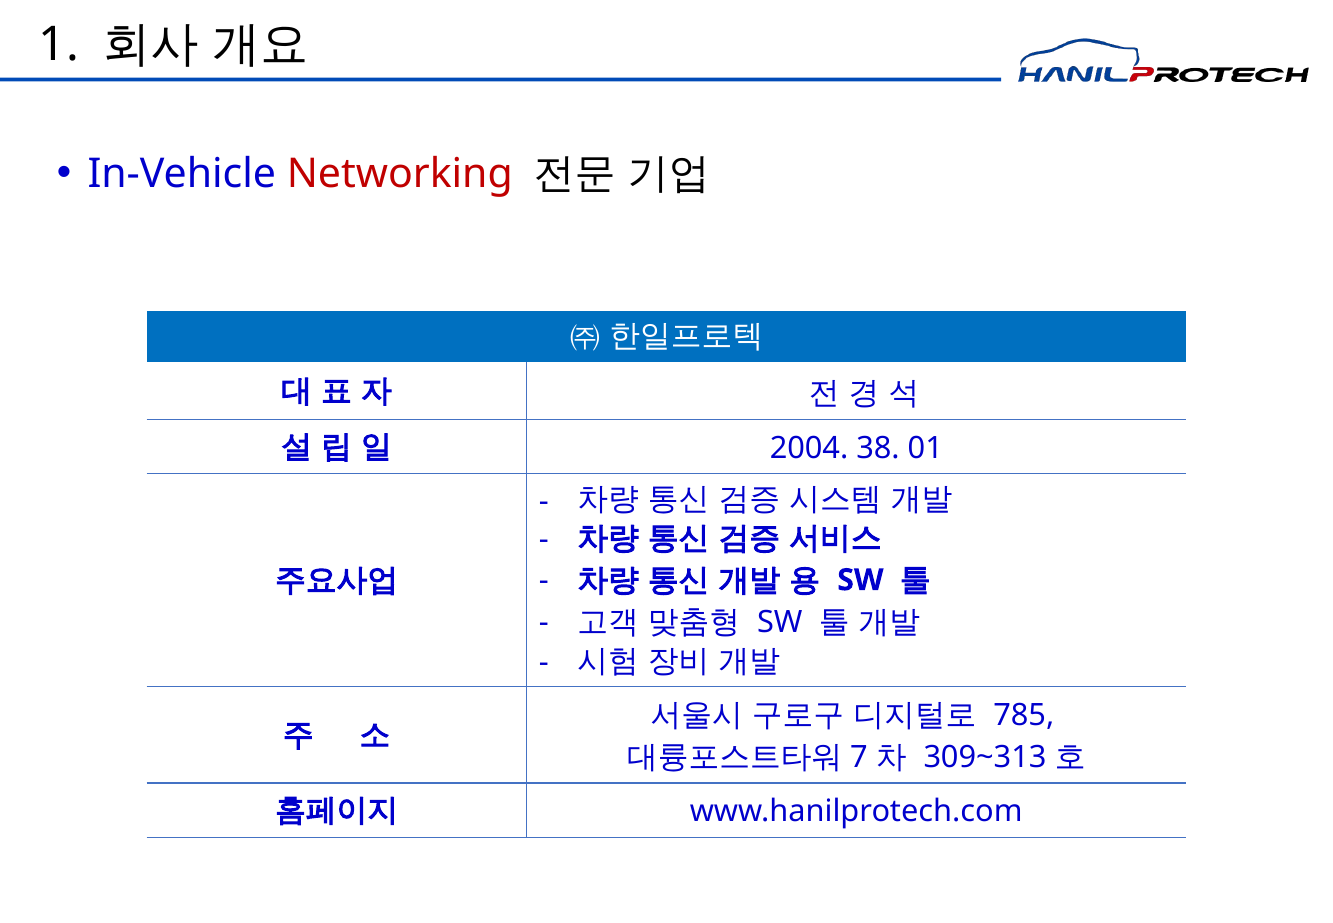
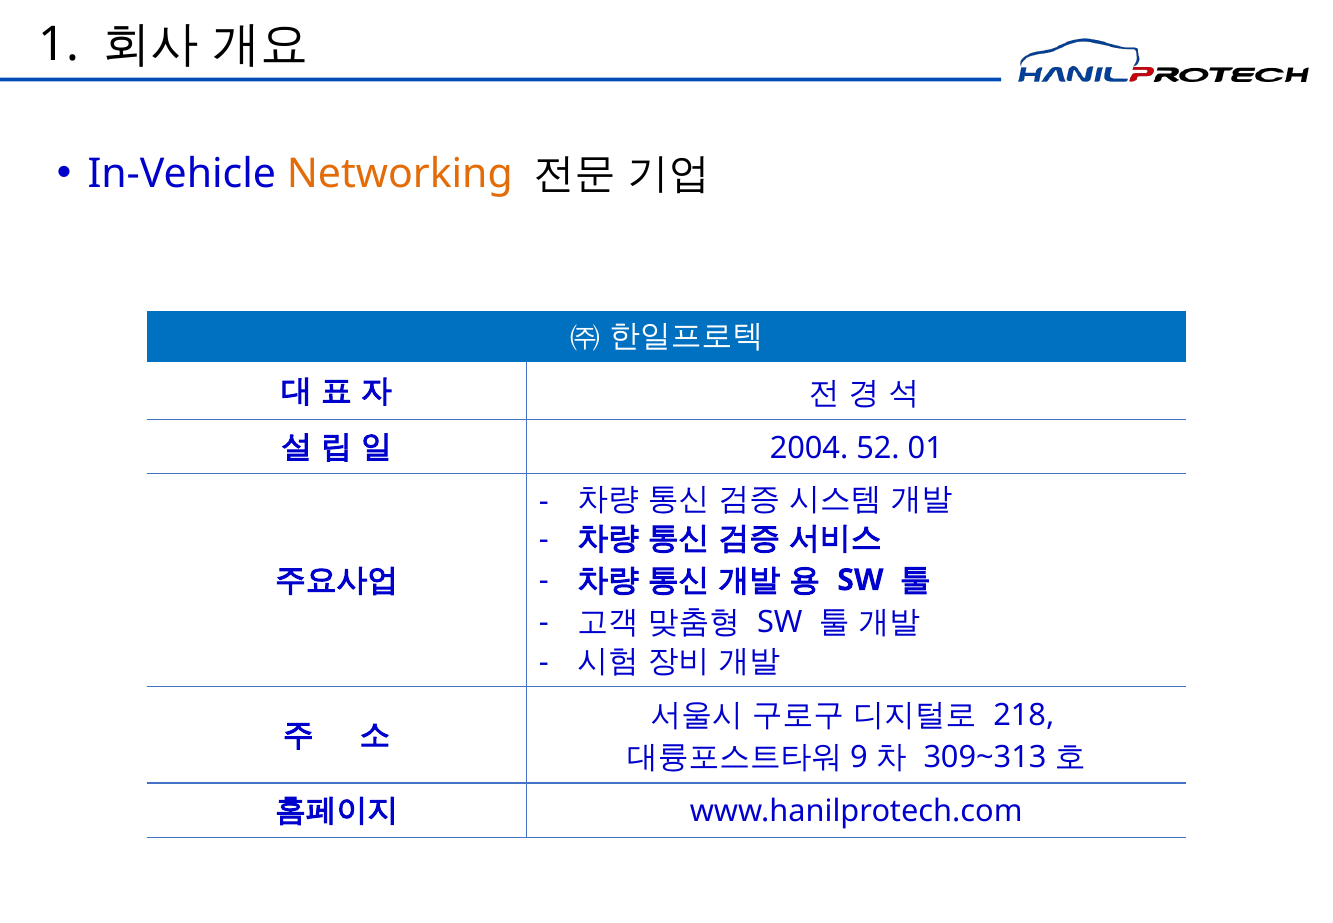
Networking colour: red -> orange (400, 174)
38: 38 -> 52 (878, 448)
785: 785 -> 218 (1024, 715)
7: 7 -> 9 (859, 757)
